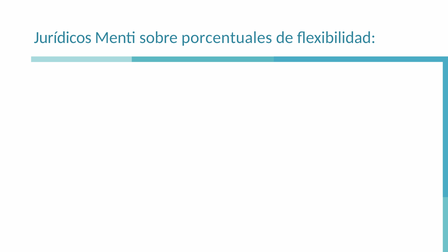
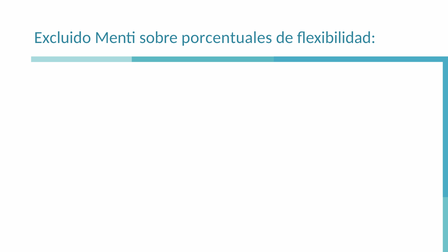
Jurídicos: Jurídicos -> Excluido (63, 38)
